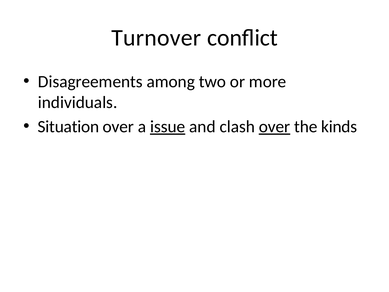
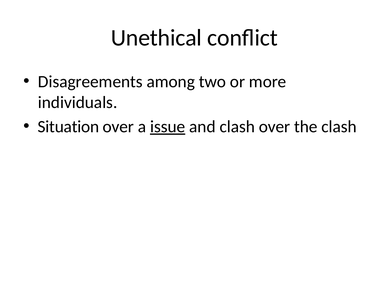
Turnover: Turnover -> Unethical (156, 38)
over underline: present -> none (274, 127)
the kinds: kinds -> clash (339, 127)
